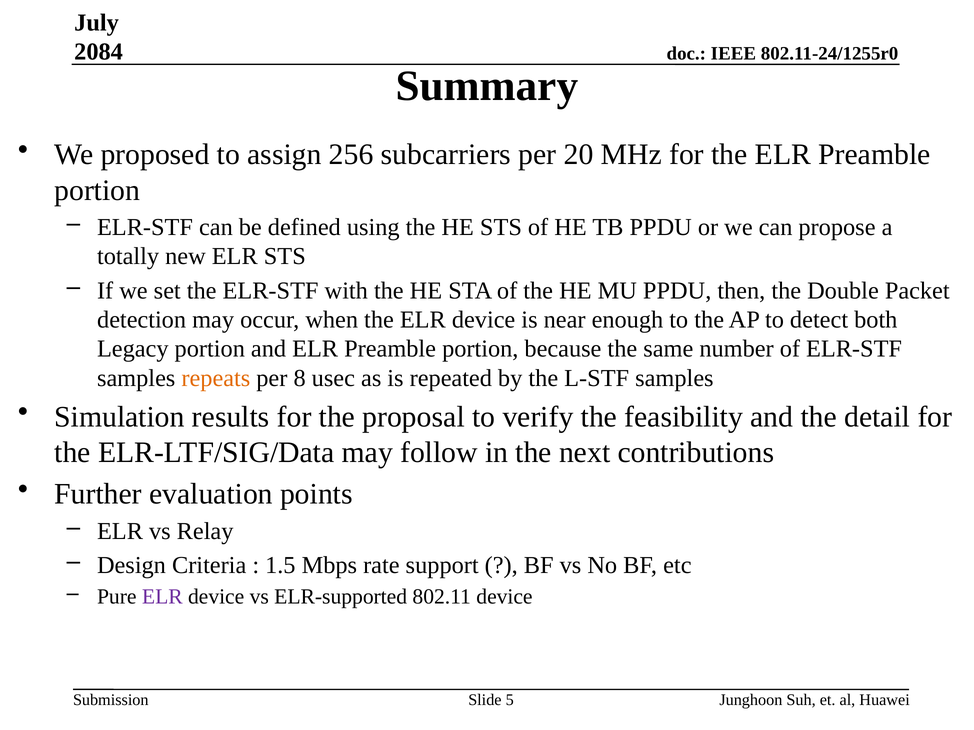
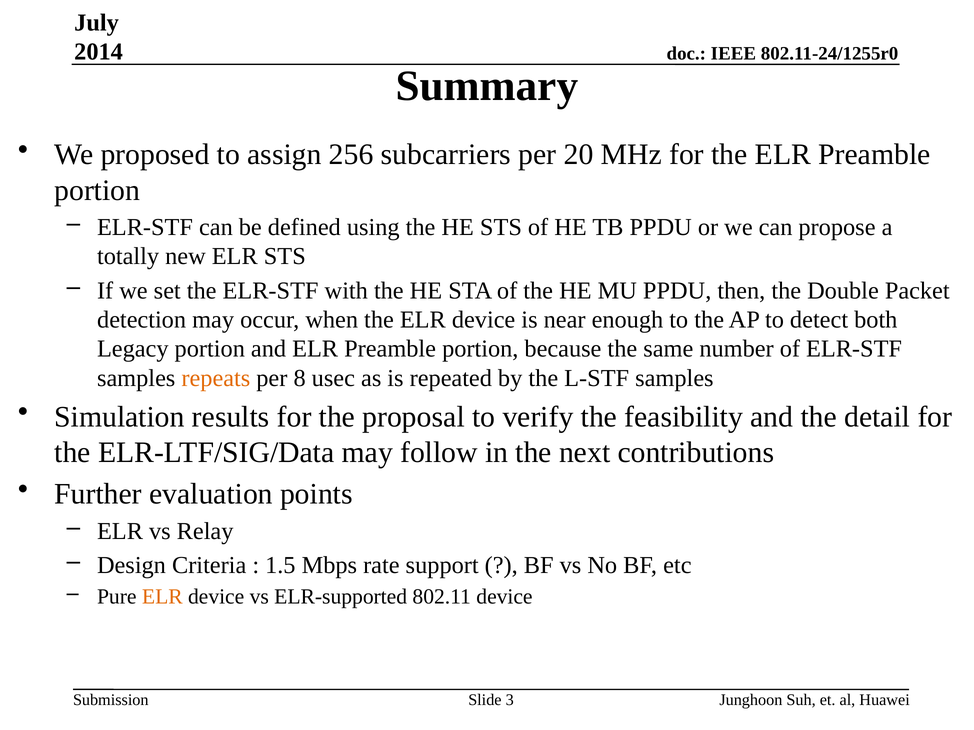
2084: 2084 -> 2014 (99, 52)
ELR colour: purple -> orange (162, 597)
5: 5 -> 3 (510, 701)
